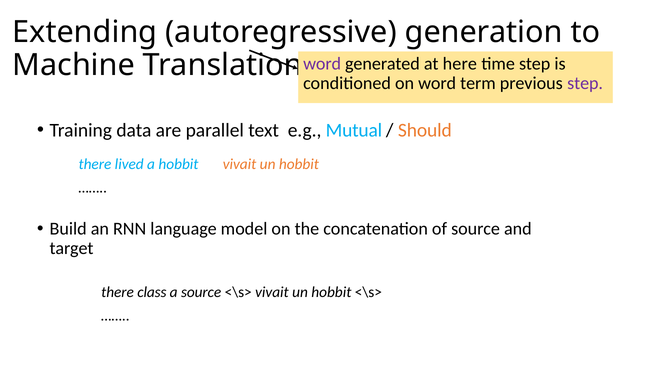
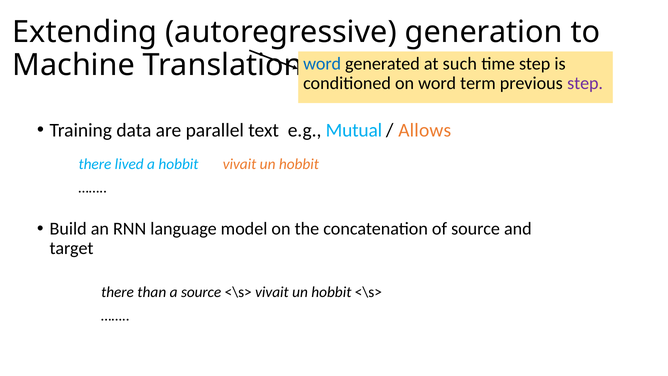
word colour: purple -> blue (322, 64)
here: here -> such (460, 64)
Should: Should -> Allows (425, 130)
class: class -> than (152, 292)
